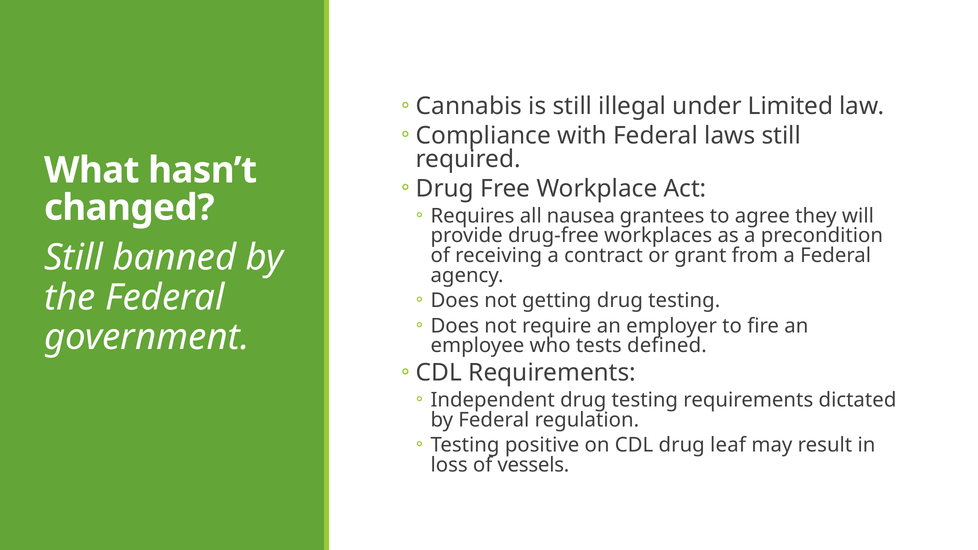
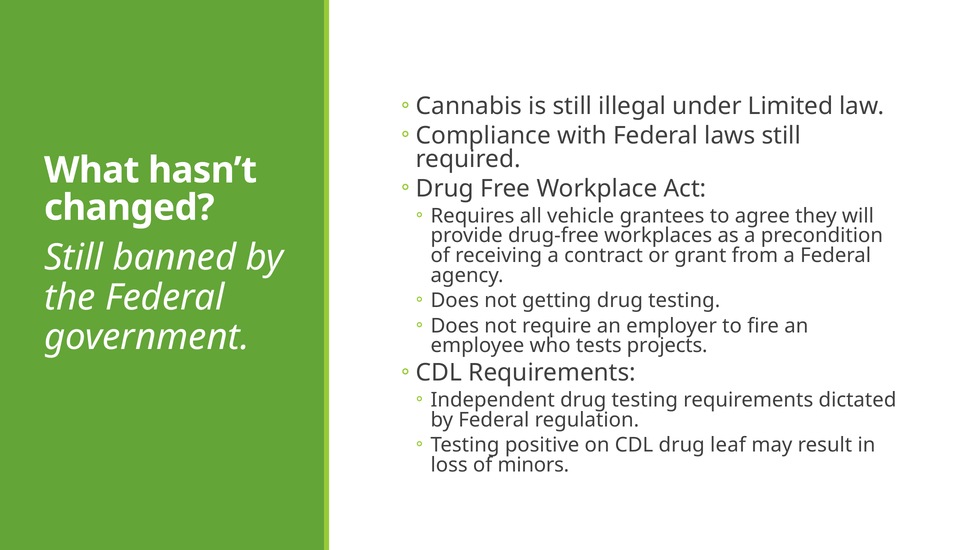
nausea: nausea -> vehicle (581, 216)
defined: defined -> projects (667, 346)
vessels: vessels -> minors (533, 465)
